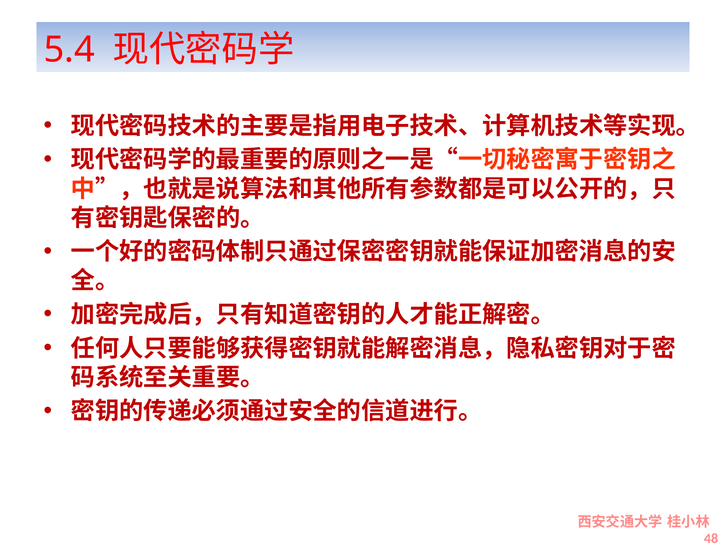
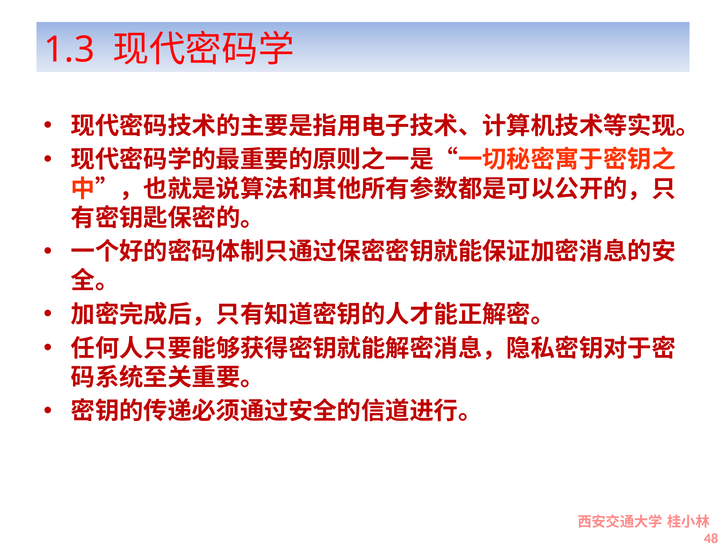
5.4: 5.4 -> 1.3 (69, 50)
